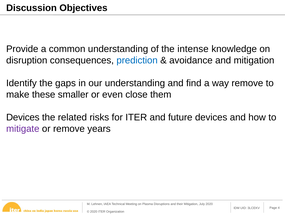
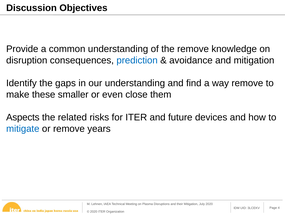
the intense: intense -> remove (193, 49)
Devices: Devices -> Aspects (23, 117)
mitigate colour: purple -> blue (23, 129)
